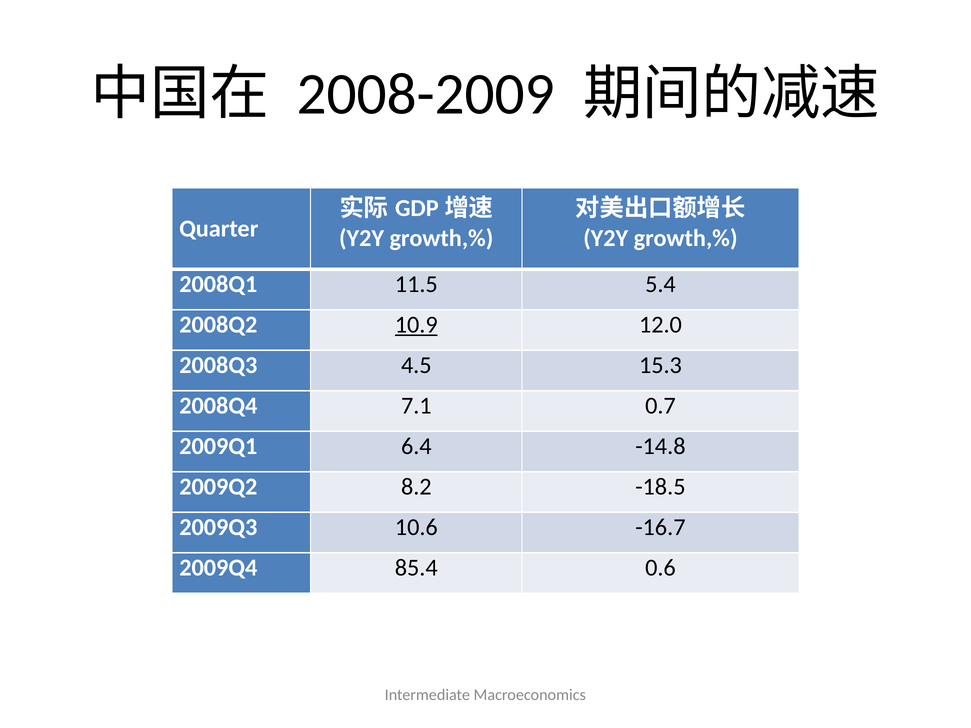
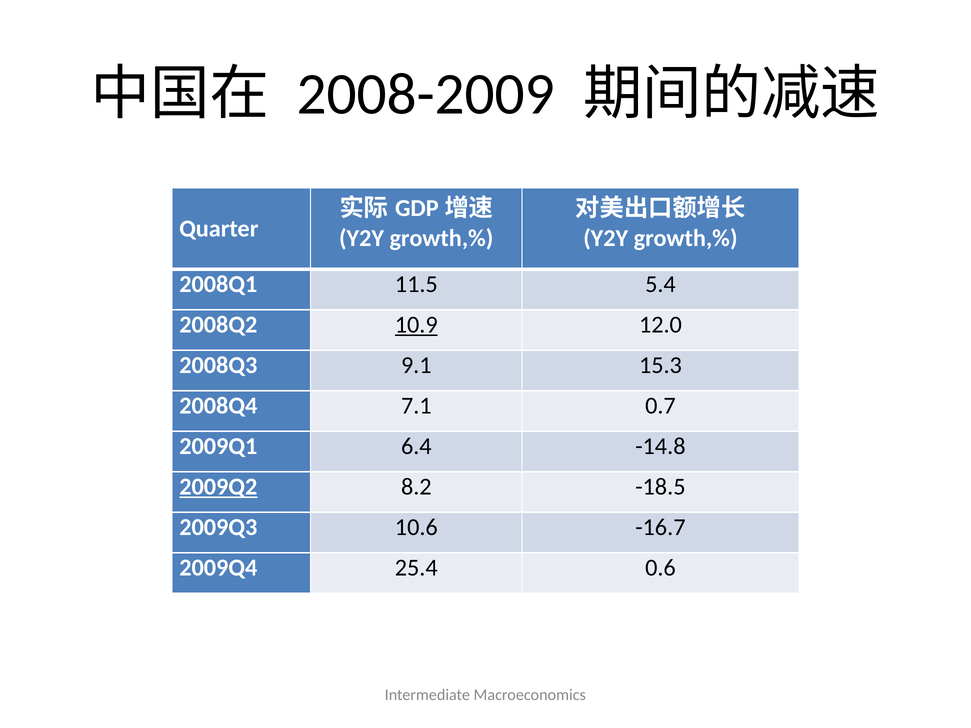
4.5: 4.5 -> 9.1 (416, 365)
2009Q2 underline: none -> present (218, 487)
85.4: 85.4 -> 25.4 (416, 568)
